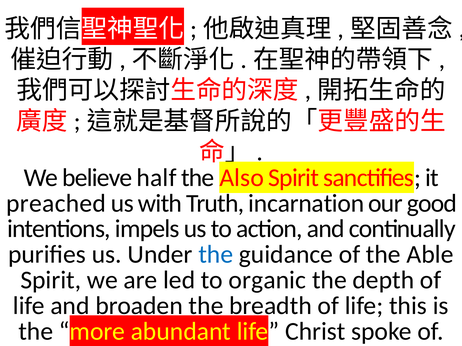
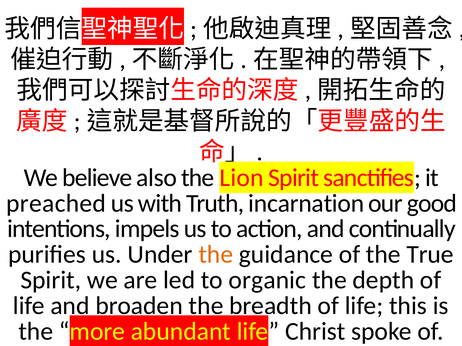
half: half -> also (157, 178)
Also: Also -> Lion (242, 178)
the colour: blue -> orange (216, 255)
Able: Able -> True (430, 255)
